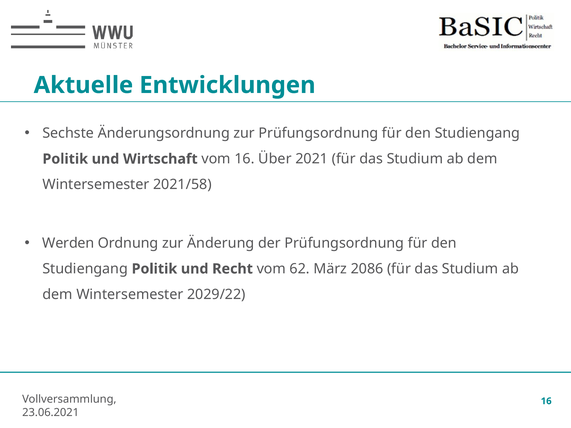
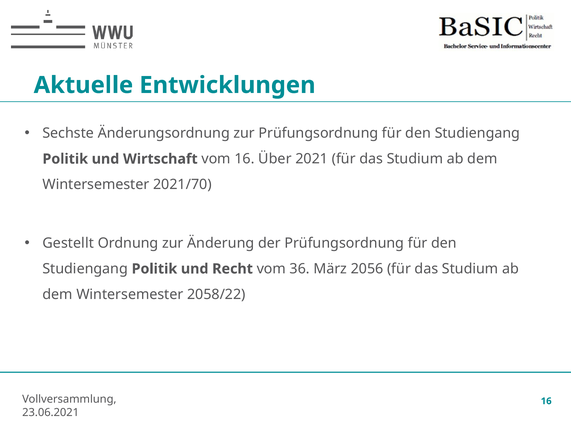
2021/58: 2021/58 -> 2021/70 (182, 185)
Werden: Werden -> Gestellt (68, 243)
62: 62 -> 36 (300, 269)
2086: 2086 -> 2056 (367, 269)
2029/22: 2029/22 -> 2058/22 (216, 295)
